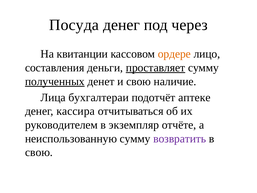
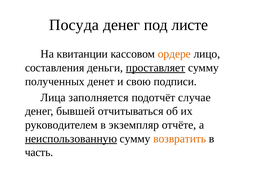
через: через -> листе (190, 25)
полученных underline: present -> none (55, 81)
наличие: наличие -> подписи (175, 81)
бухгалтераи: бухгалтераи -> заполняется (99, 97)
аптеке: аптеке -> случае (194, 97)
кассира: кассира -> бывшей (76, 111)
неиспользованную underline: none -> present (71, 138)
возвратить colour: purple -> orange (180, 138)
свою: свою -> часть (39, 152)
